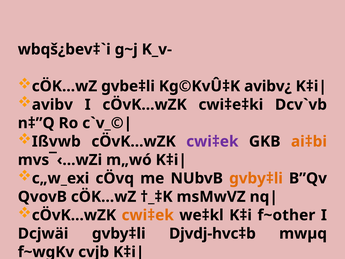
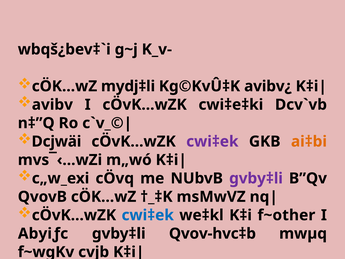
gvbe‡li: gvbe‡li -> mydj‡li (128, 86)
Ißvwb: Ißvwb -> Dcjwäi (56, 141)
gvby‡li colour: orange -> purple (256, 178)
cwi‡ek colour: orange -> blue (148, 215)
Dcjwäi: Dcjwäi -> Abyiƒc (43, 233)
Djvdj-hvc‡b: Djvdj-hvc‡b -> Qvov-hvc‡b (212, 233)
